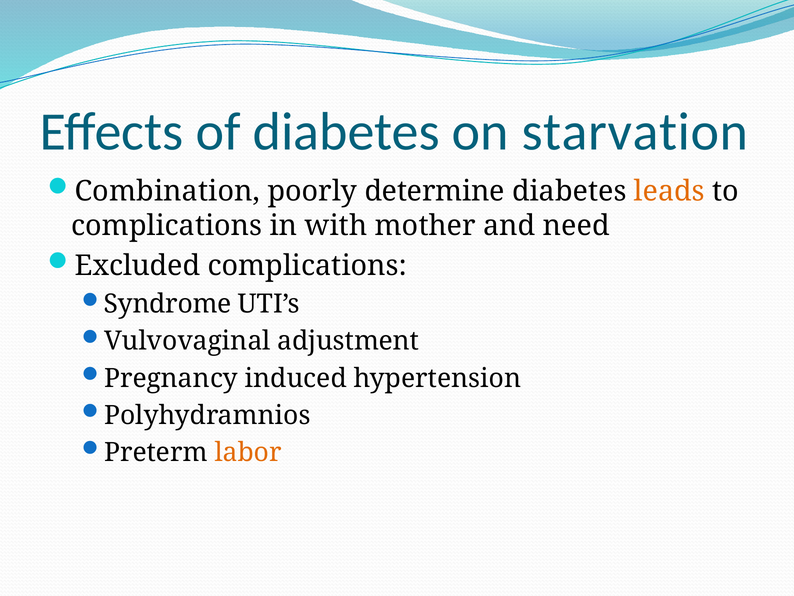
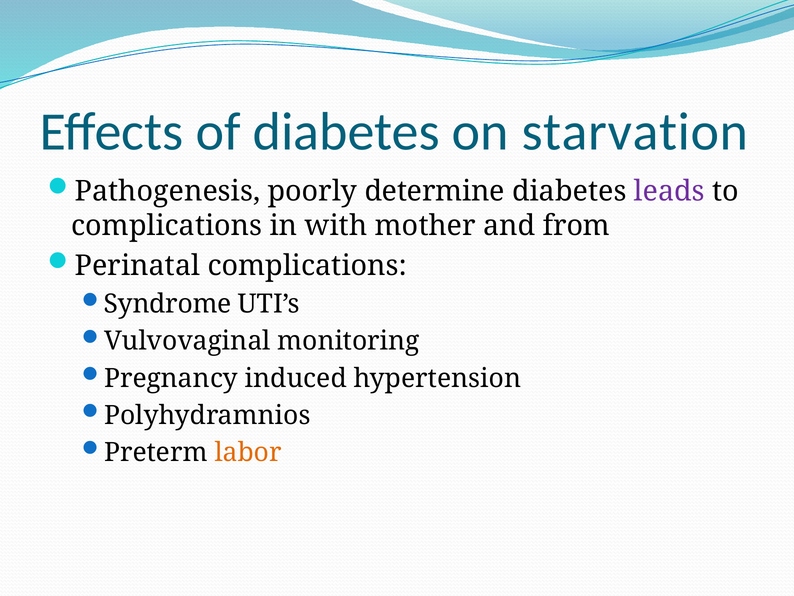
Combination: Combination -> Pathogenesis (167, 191)
leads colour: orange -> purple (669, 191)
need: need -> from (576, 226)
Excluded: Excluded -> Perinatal (137, 266)
adjustment: adjustment -> monitoring (348, 341)
